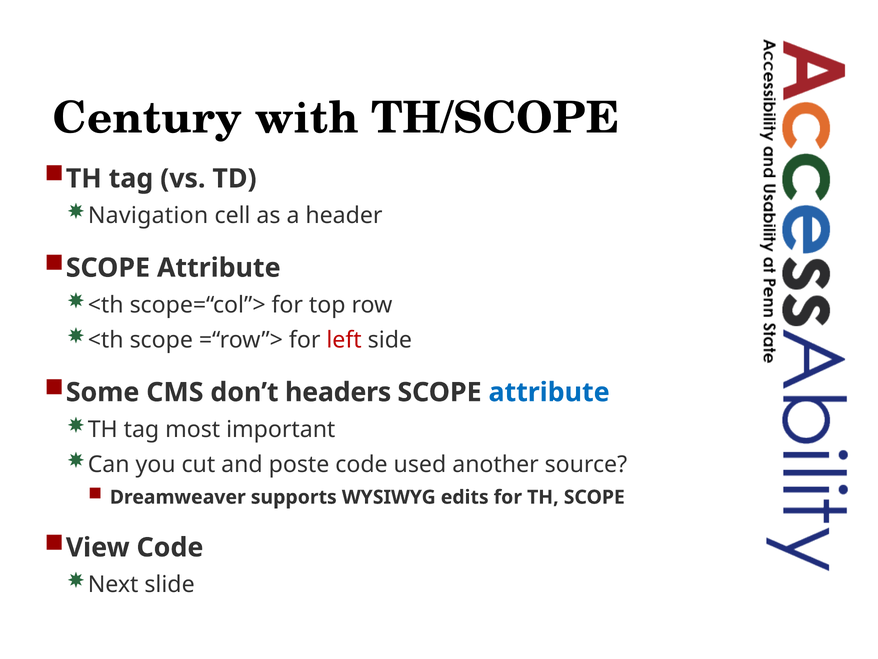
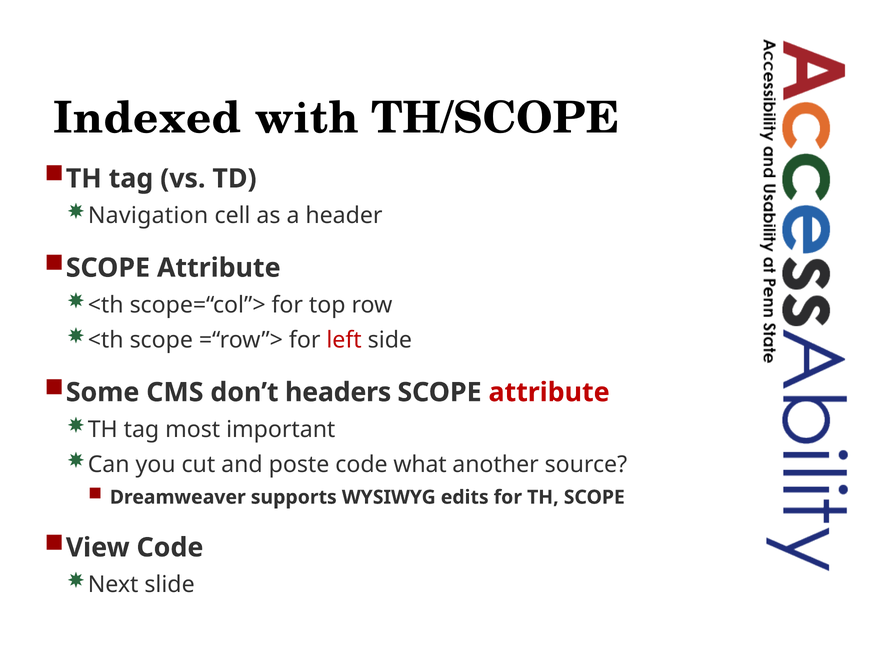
Century: Century -> Indexed (147, 118)
attribute colour: blue -> red (549, 392)
used: used -> what (420, 464)
